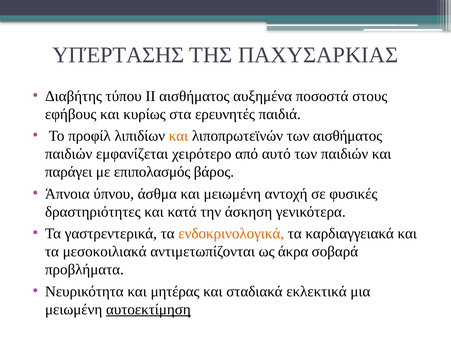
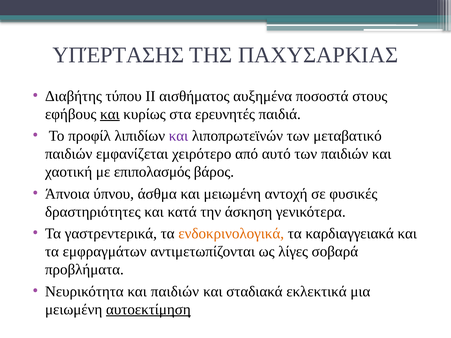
και underline: none -> present (110, 114)
και colour: orange -> purple (179, 136)
των αισθήματος: αισθήματος -> μεταβατικό (347, 136)
παράγει: παράγει -> χαοτική (69, 172)
μεσοκοιλιακά: μεσοκοιλιακά -> εμφραγμάτων (105, 252)
άκρα: άκρα -> λίγες (293, 252)
και μητέρας: μητέρας -> παιδιών (175, 292)
